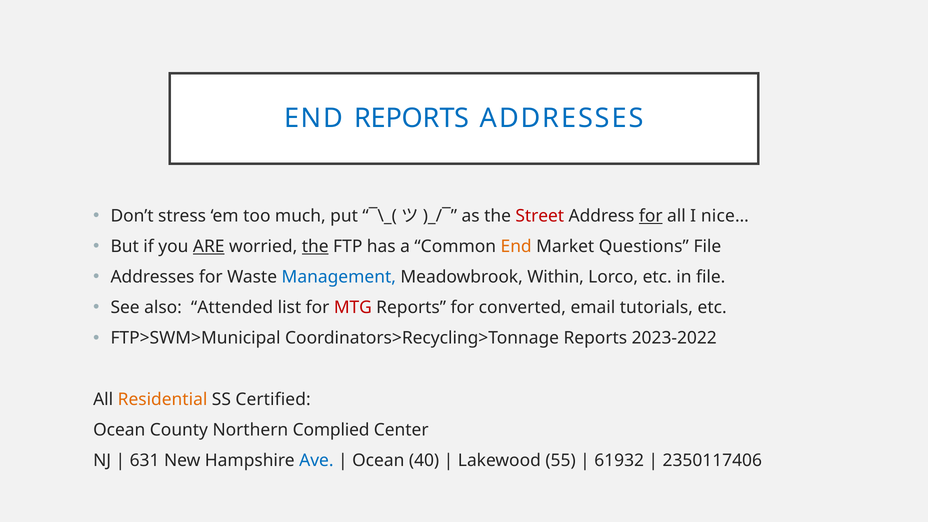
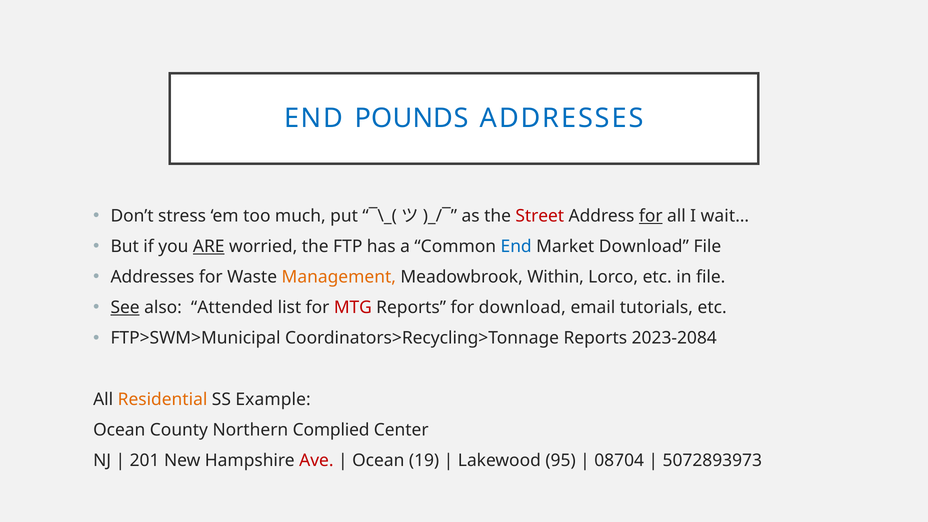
END REPORTS: REPORTS -> POUNDS (411, 119)
nice…: nice… -> wait… (725, 216)
the underline: present -> none (315, 247)
End colour: orange -> blue (516, 247)
Market Questions: Questions -> Download (644, 247)
Management colour: blue -> orange (339, 277)
See underline: none -> present (125, 308)
for converted: converted -> download (522, 308)
2023-2022: 2023-2022 -> 2023-2084 (674, 338)
Certified: Certified -> Example (273, 399)
631: 631 -> 201 (145, 460)
Ave colour: blue -> red (316, 460)
40: 40 -> 19 (424, 460)
55: 55 -> 95 (561, 460)
61932: 61932 -> 08704 (619, 460)
2350117406: 2350117406 -> 5072893973 (712, 460)
